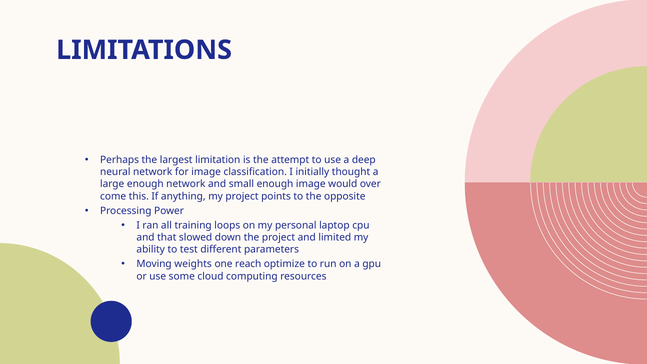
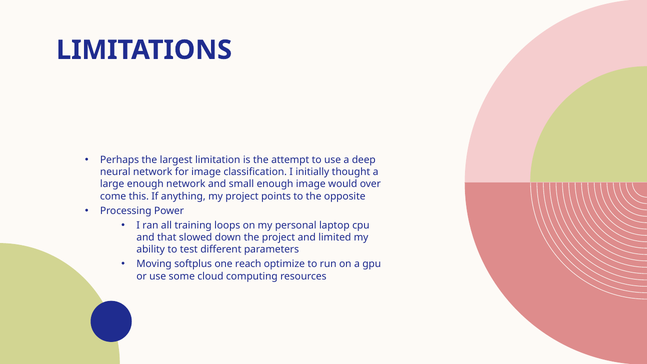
weights: weights -> softplus (193, 264)
